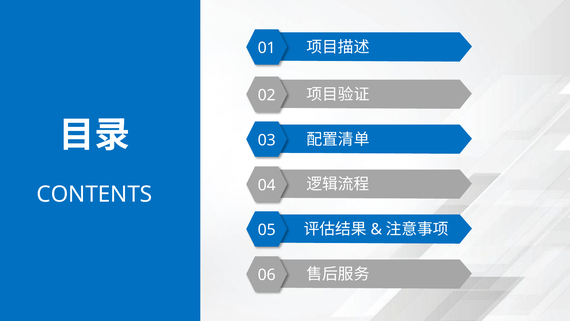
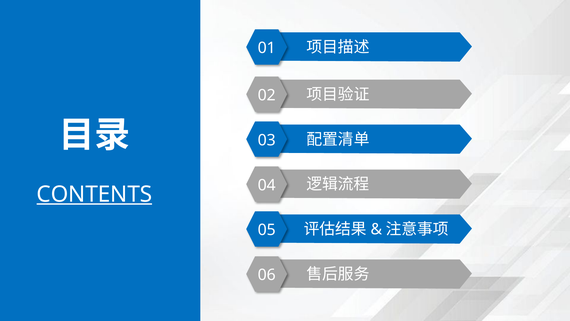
CONTENTS underline: none -> present (94, 194)
